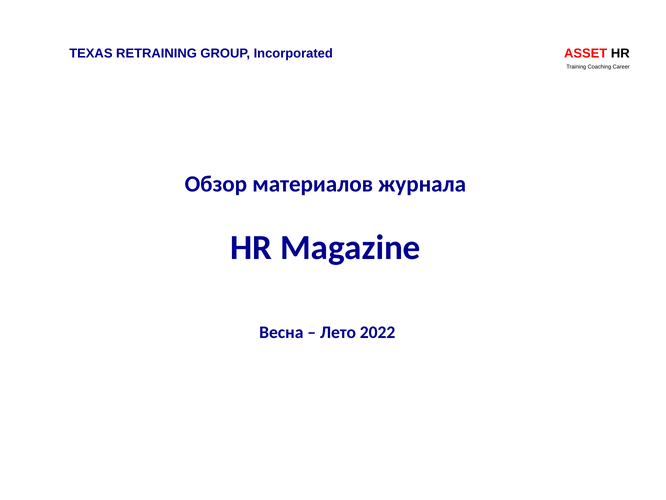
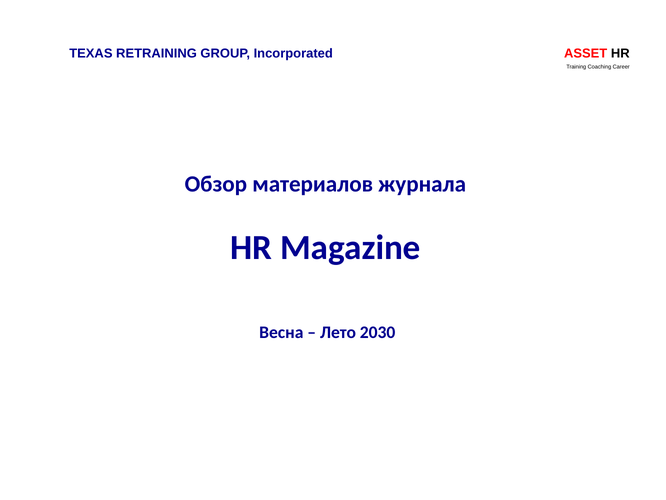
2022: 2022 -> 2030 (378, 332)
